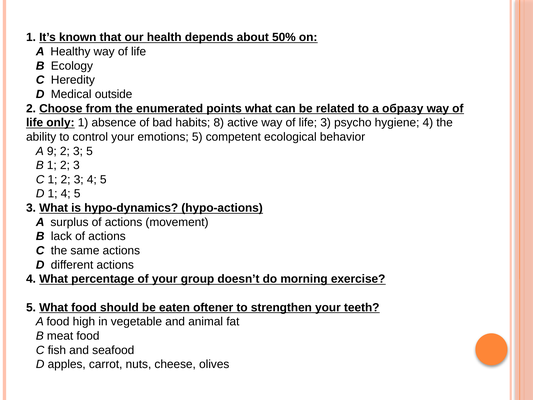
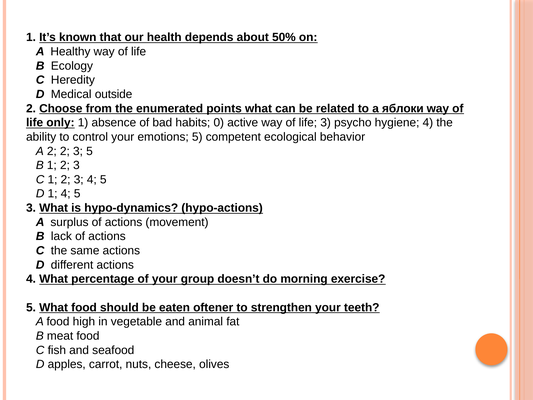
образу: образу -> яблоки (403, 108)
8: 8 -> 0 (219, 123)
A 9: 9 -> 2 (52, 151)
